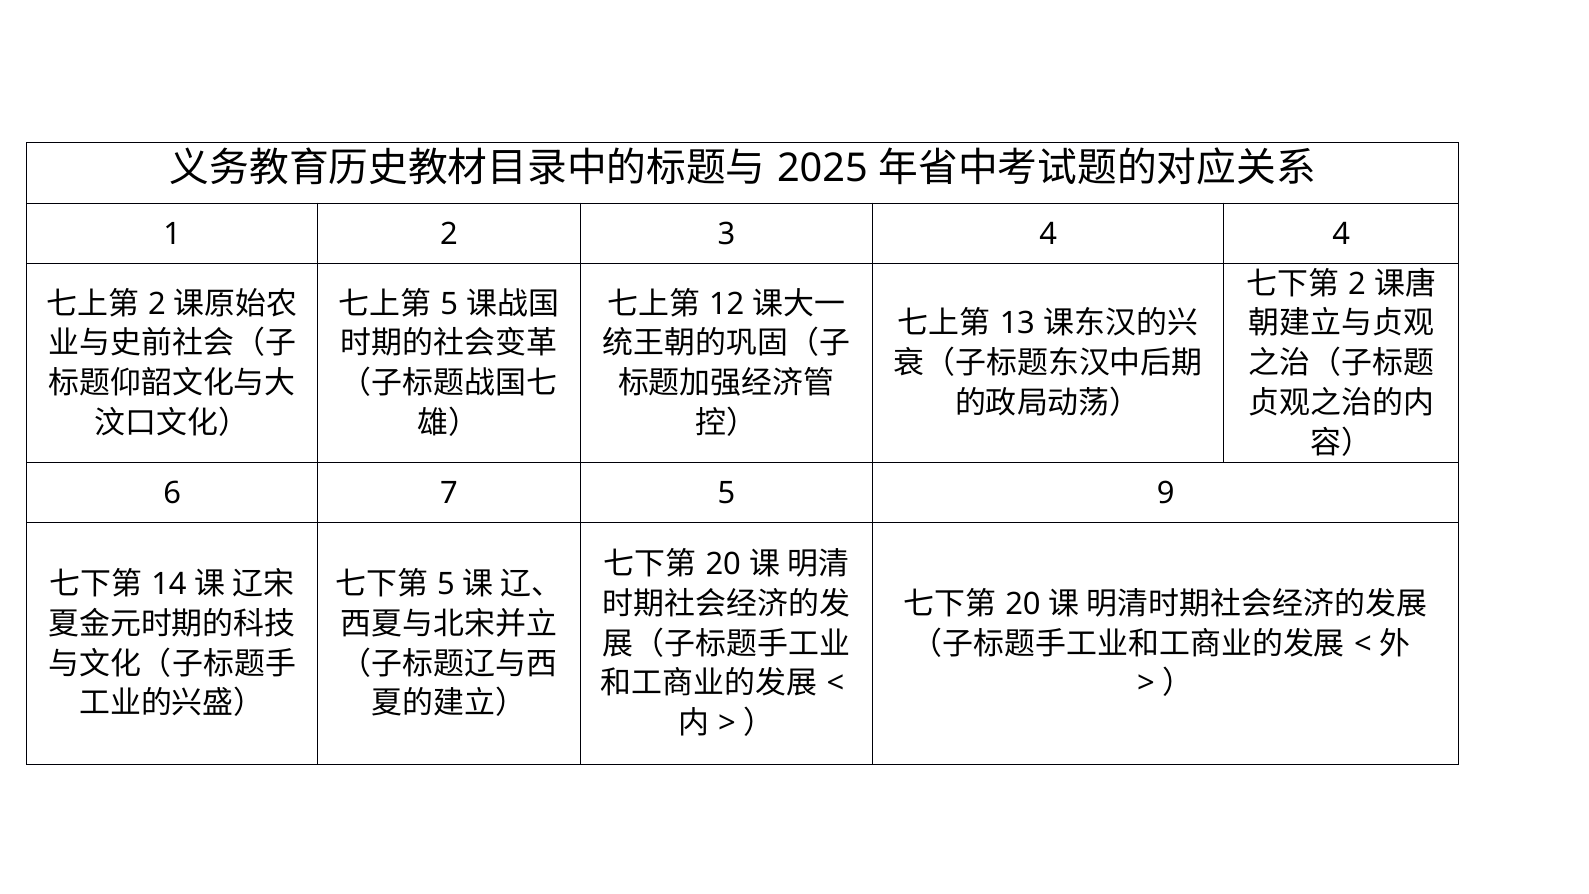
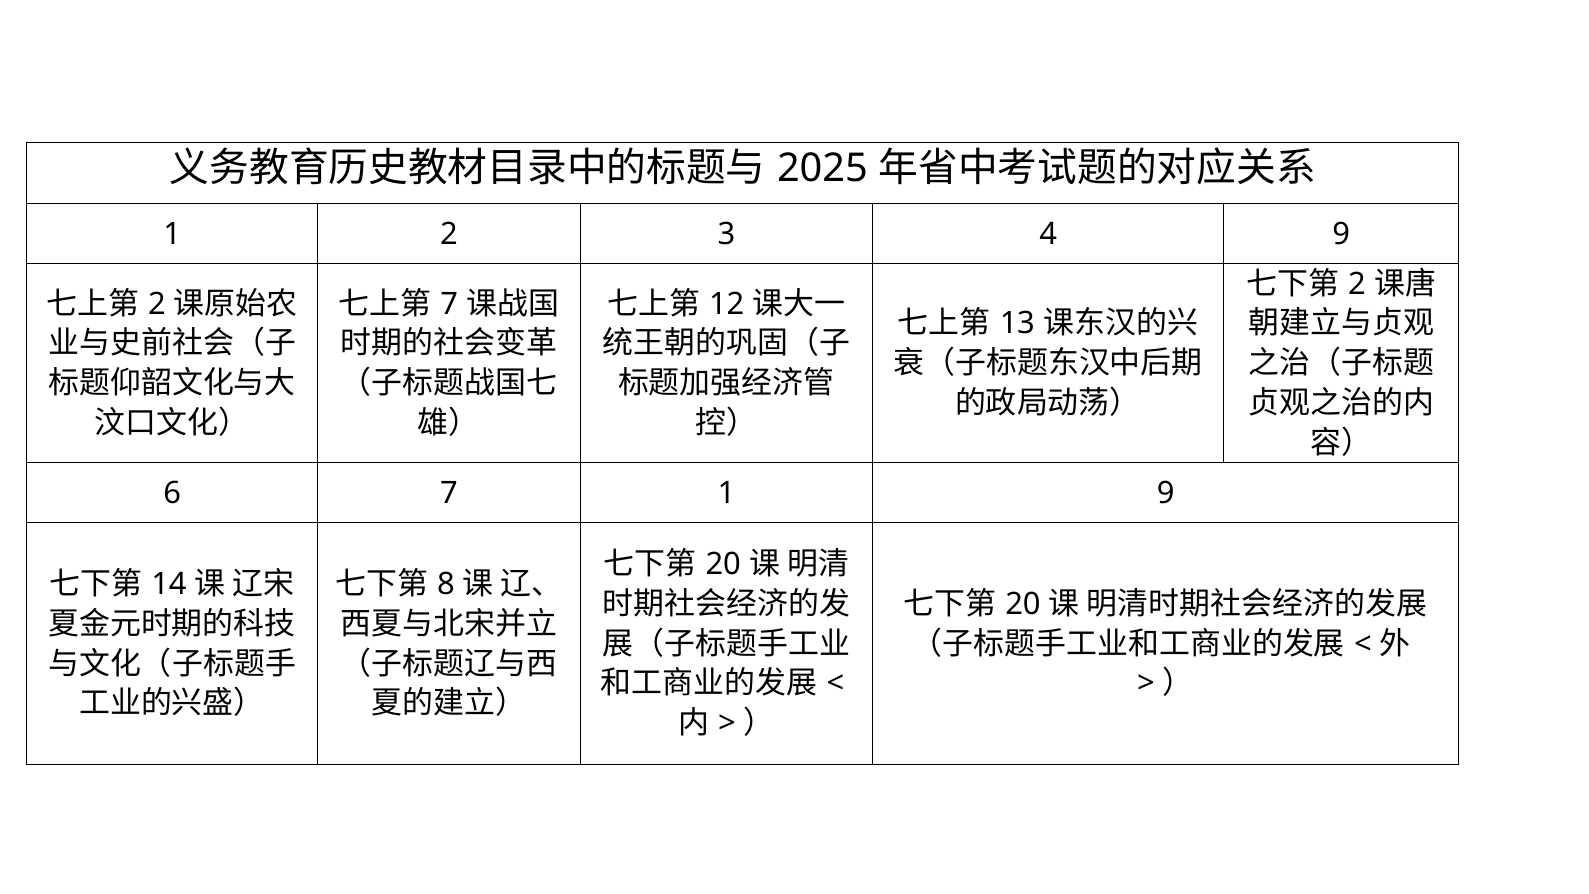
4 4: 4 -> 9 (1341, 234)
5: 5 -> 7 (449, 304)
7 5: 5 -> 1 (727, 493)
5: 5 -> 8 (446, 584)
